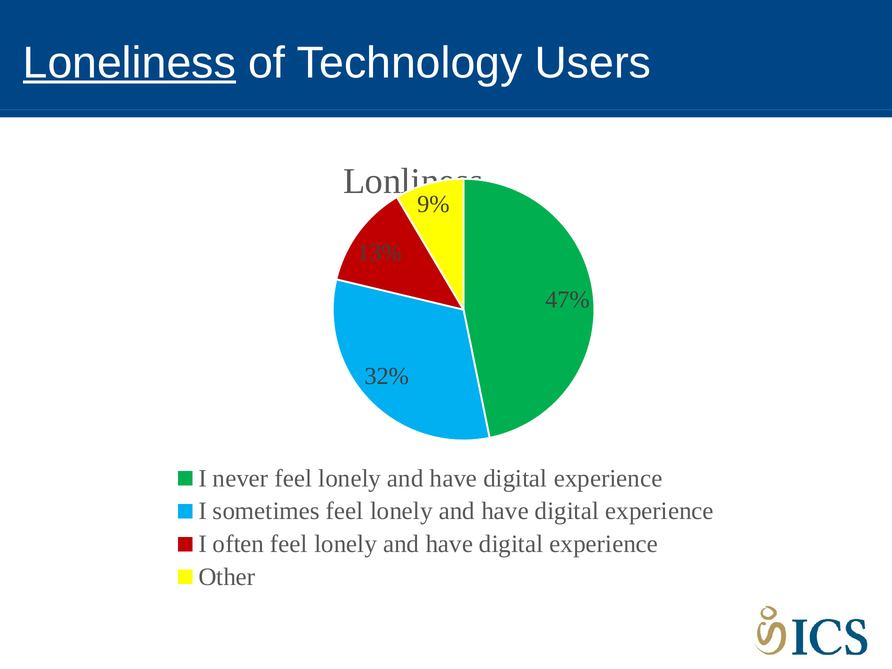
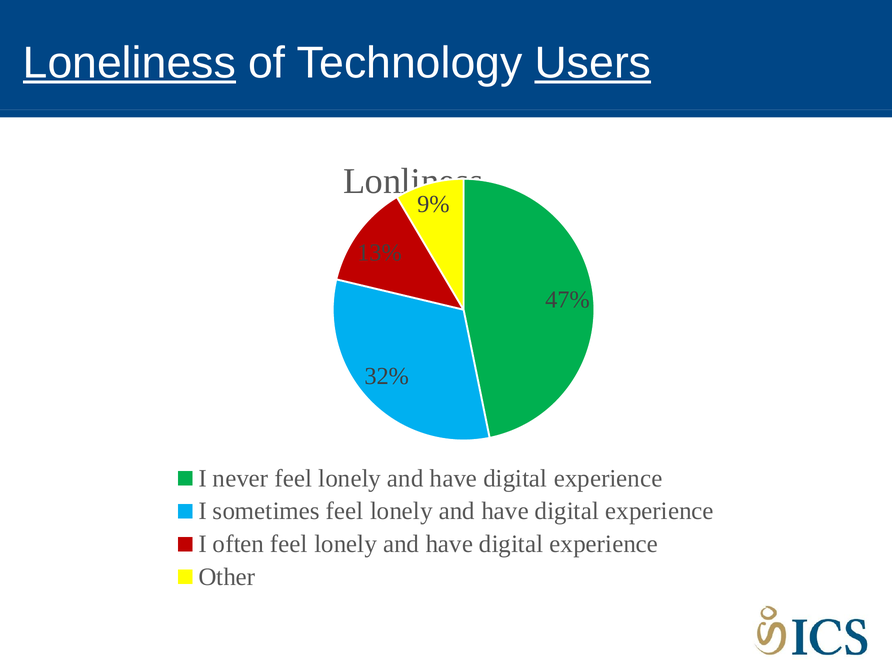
Users underline: none -> present (593, 63)
